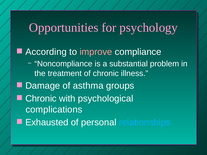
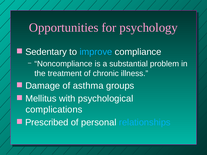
According: According -> Sedentary (46, 52)
improve colour: pink -> light blue (96, 52)
Chronic: Chronic -> Mellitus (41, 99)
Exhausted: Exhausted -> Prescribed (47, 123)
